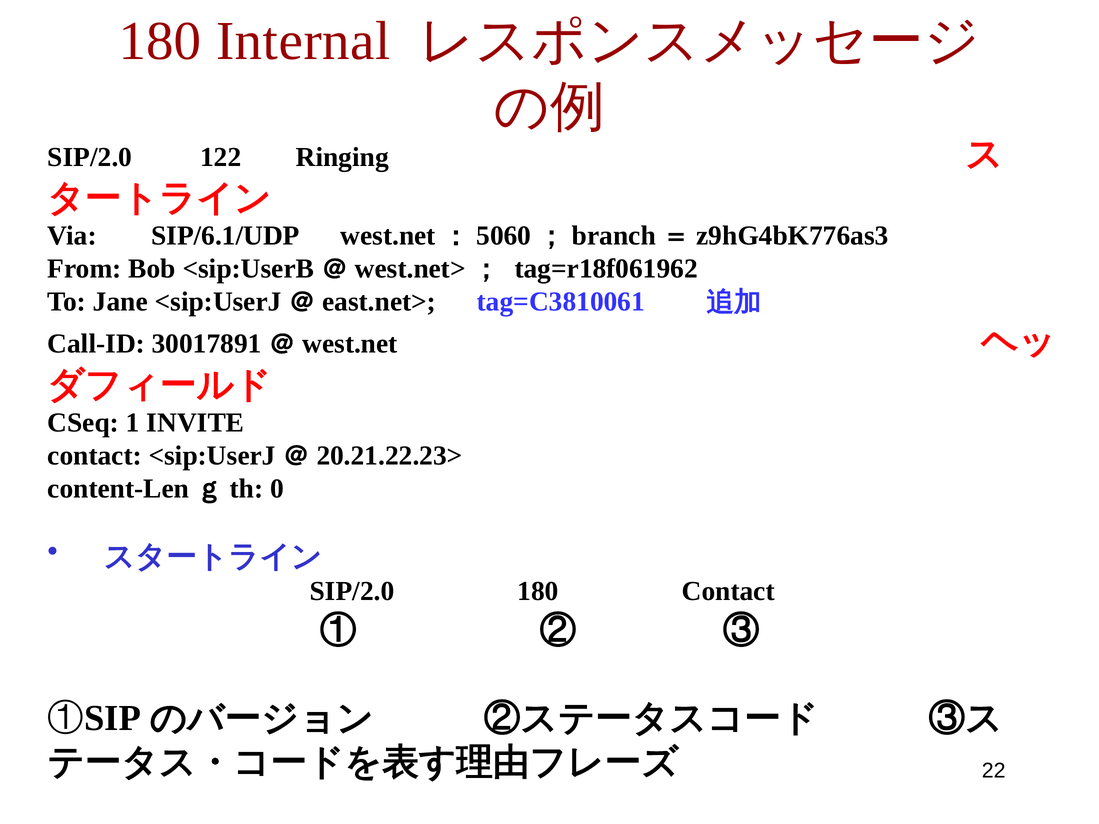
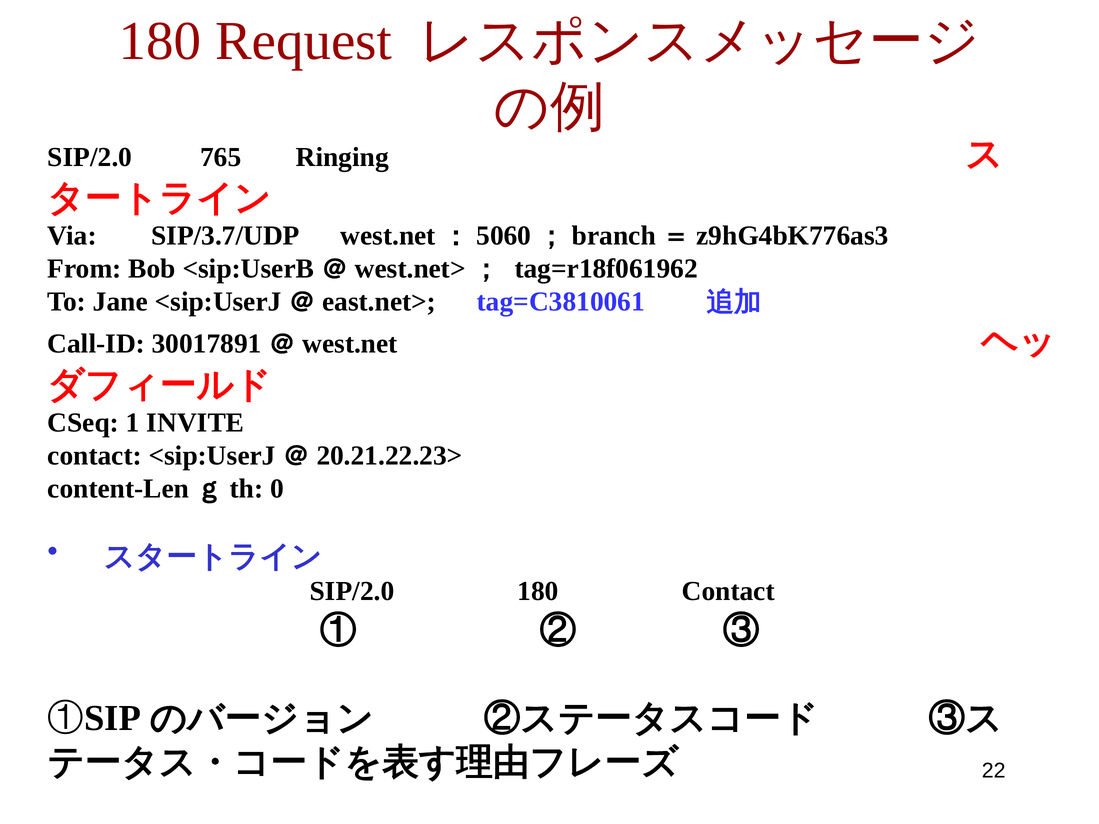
Internal: Internal -> Request (304, 41)
122: 122 -> 765 (221, 157)
SIP/6.1/UDP: SIP/6.1/UDP -> SIP/3.7/UDP (225, 236)
